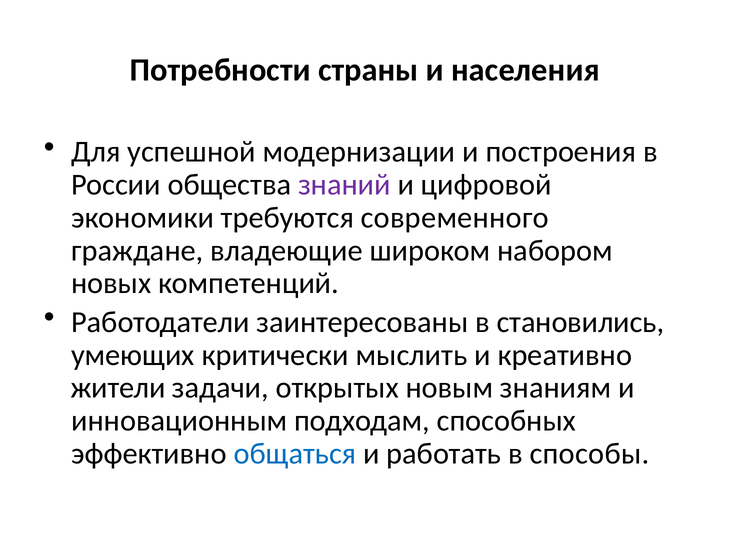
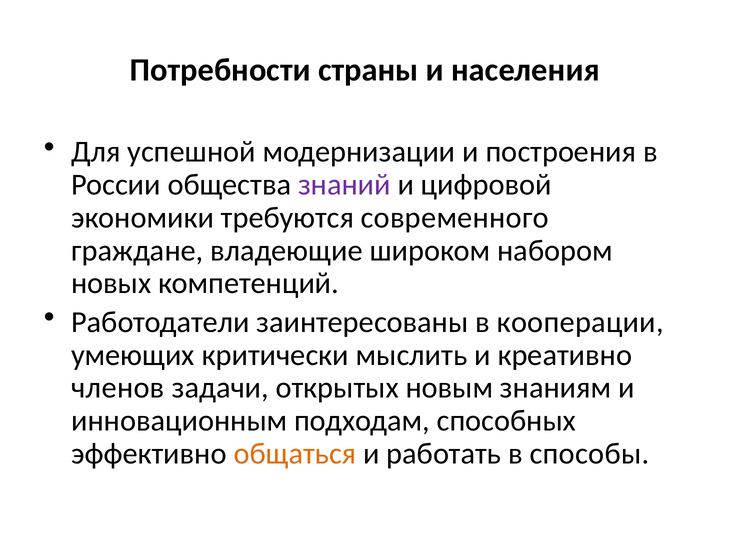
становились: становились -> кооперации (580, 322)
жители: жители -> членов (118, 388)
общаться colour: blue -> orange (295, 453)
